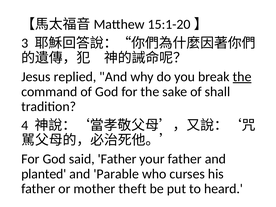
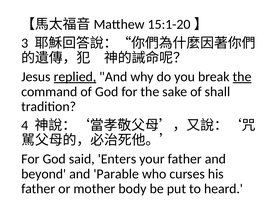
replied underline: none -> present (75, 77)
said Father: Father -> Enters (117, 159)
planted: planted -> beyond (44, 174)
theft: theft -> body (133, 189)
